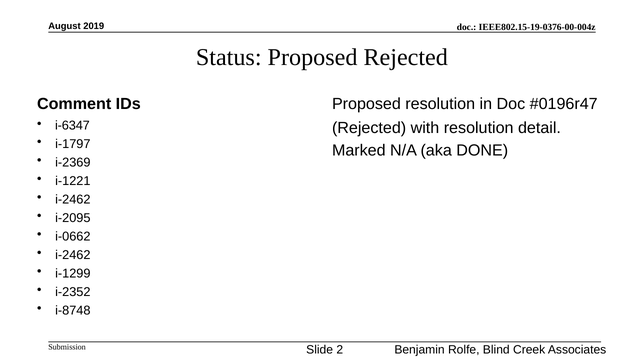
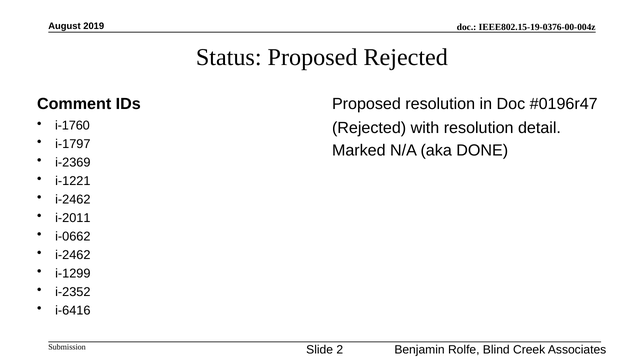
i-6347: i-6347 -> i-1760 (72, 126)
i-2095: i-2095 -> i-2011 (73, 218)
i-8748: i-8748 -> i-6416 (73, 311)
